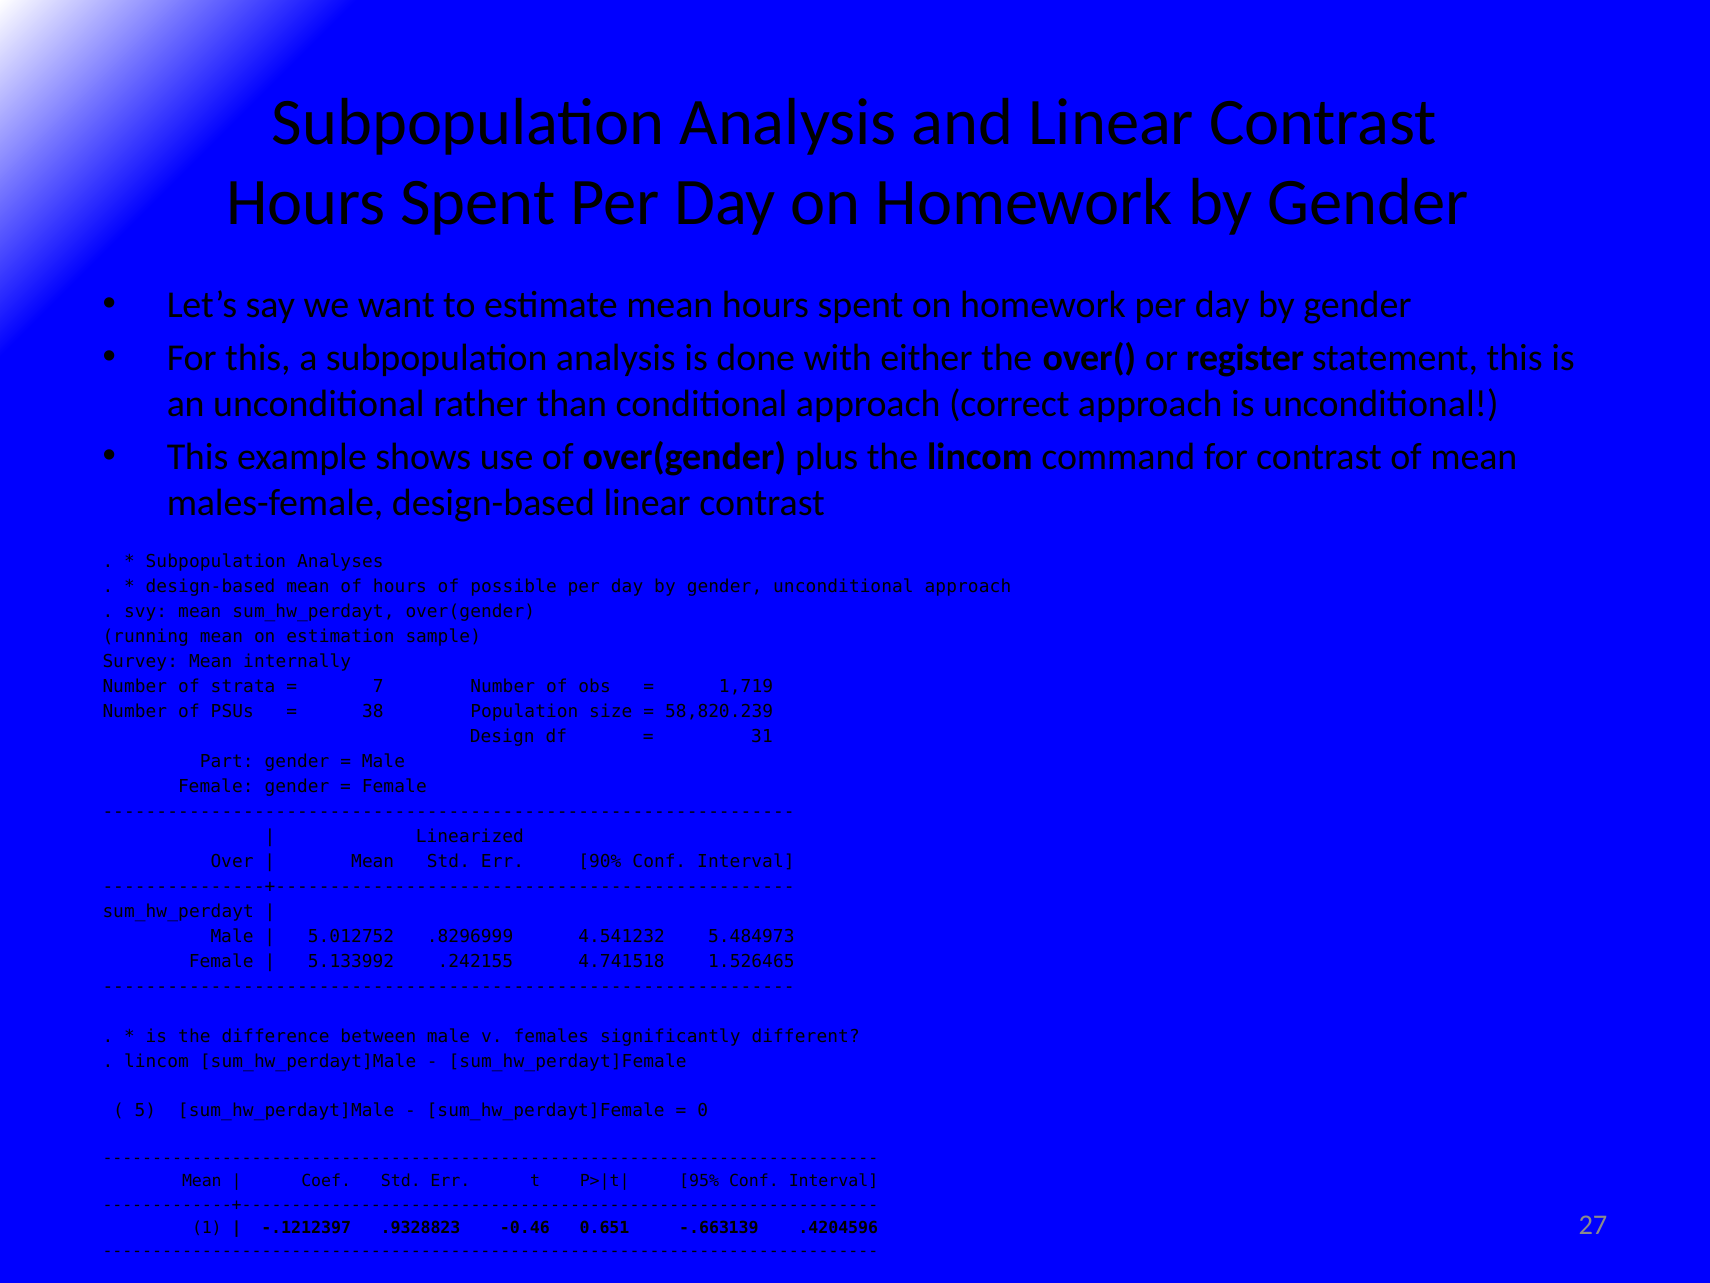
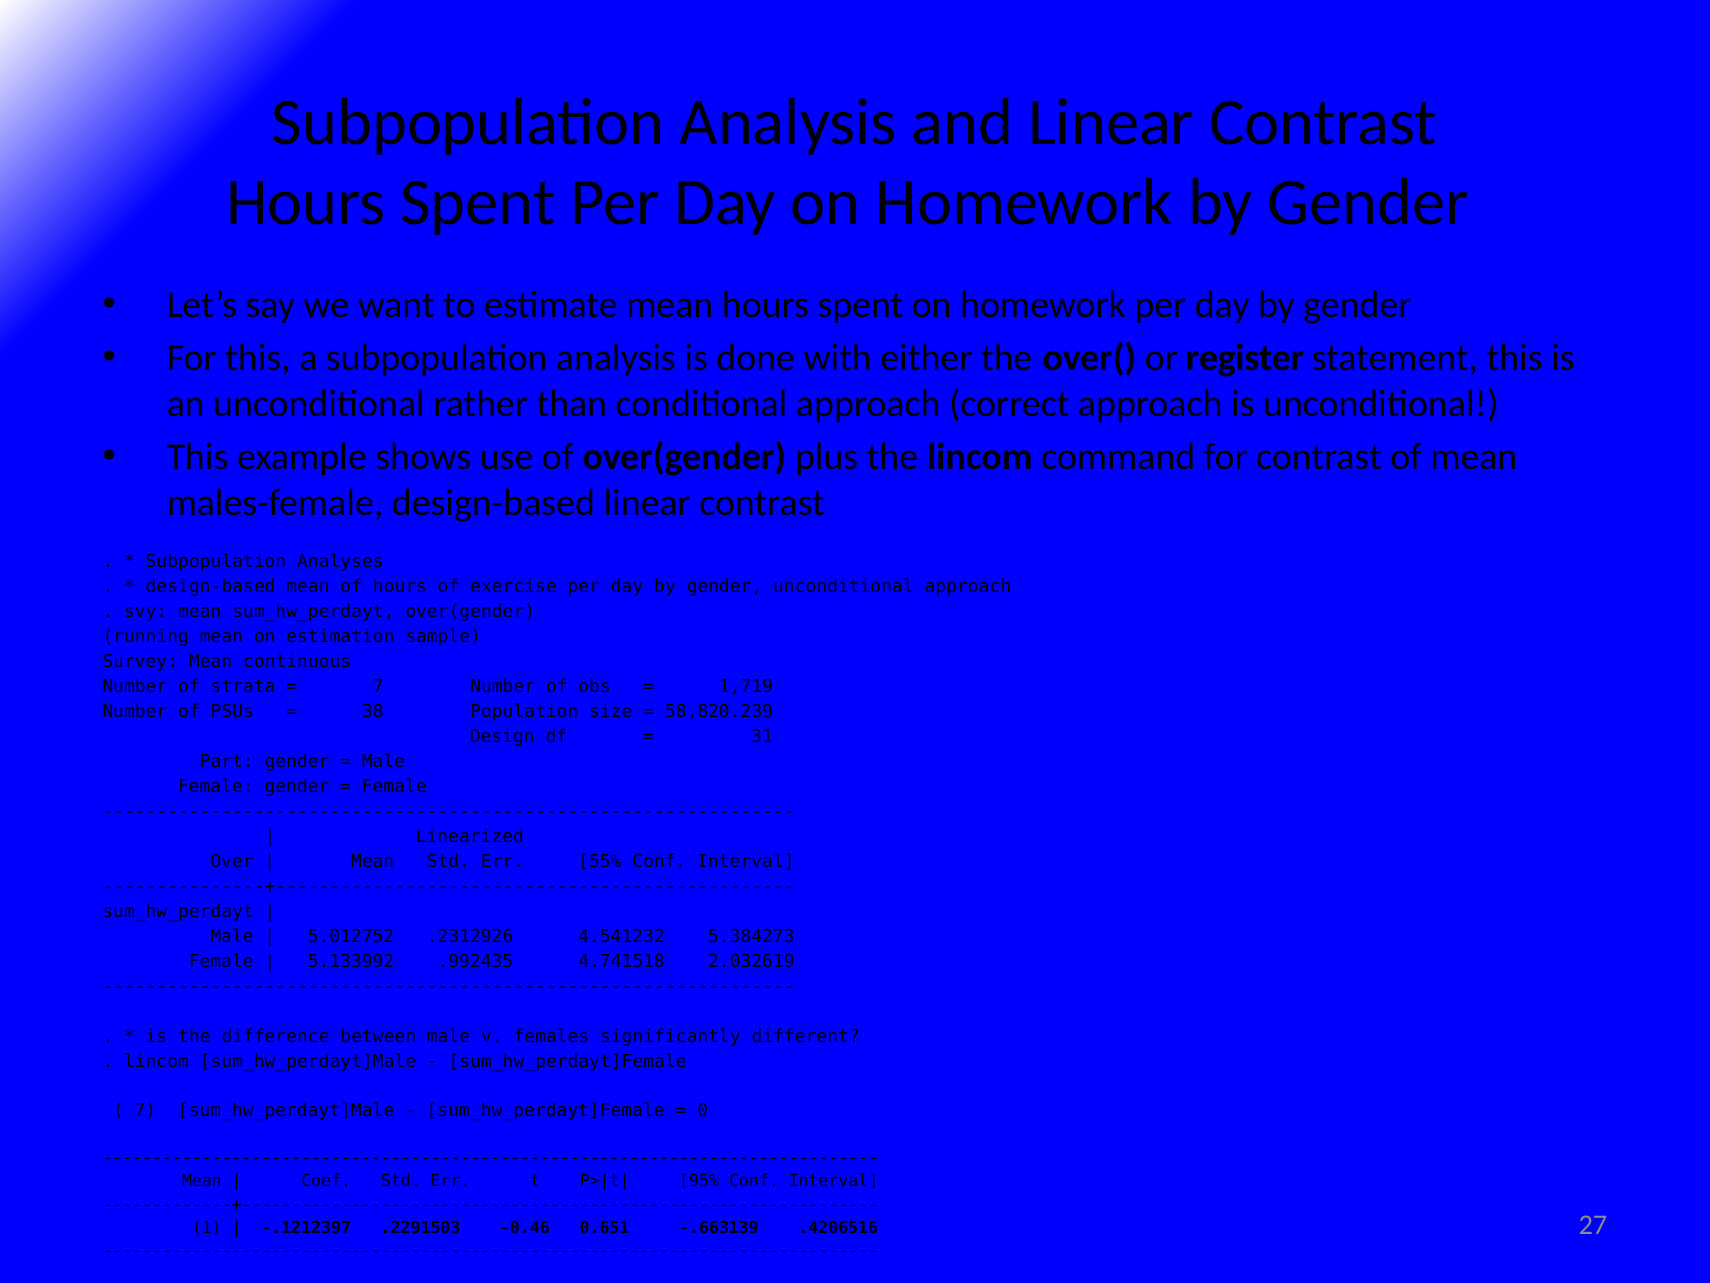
possible: possible -> exercise (514, 586)
internally: internally -> continuous (297, 661)
90%: 90% -> 55% (600, 861)
.8296999: .8296999 -> .2312926 (470, 936)
5.484973: 5.484973 -> 5.384273 (751, 936)
.242155: .242155 -> .992435 (475, 961)
1.526465: 1.526465 -> 2.032619 (751, 961)
5: 5 -> 7 (145, 1111)
.9328823: .9328823 -> .2291503 (421, 1227)
.4204596: .4204596 -> .4206516 (838, 1227)
